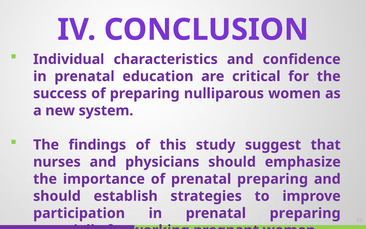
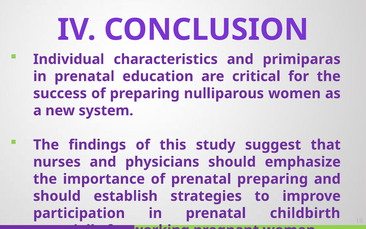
confidence: confidence -> primiparas (302, 59)
in prenatal preparing: preparing -> childbirth (305, 213)
